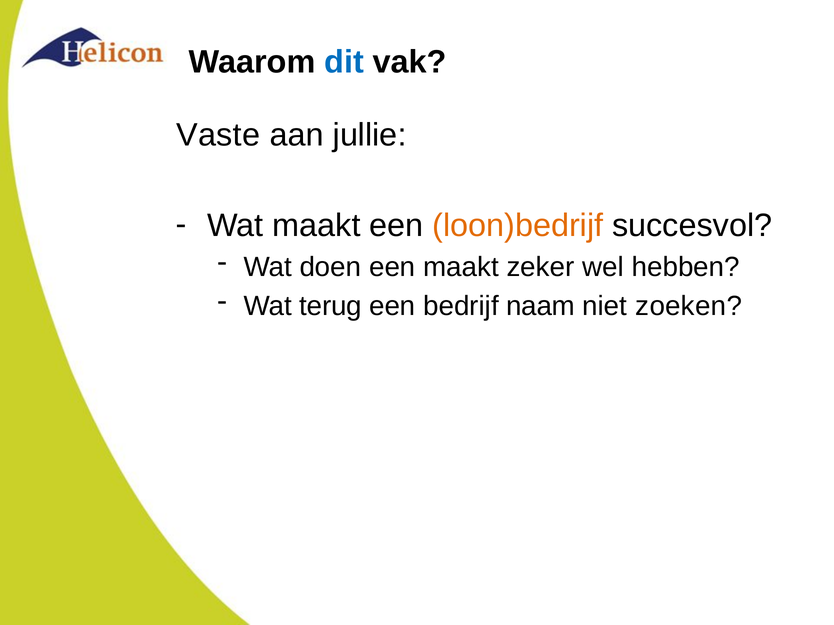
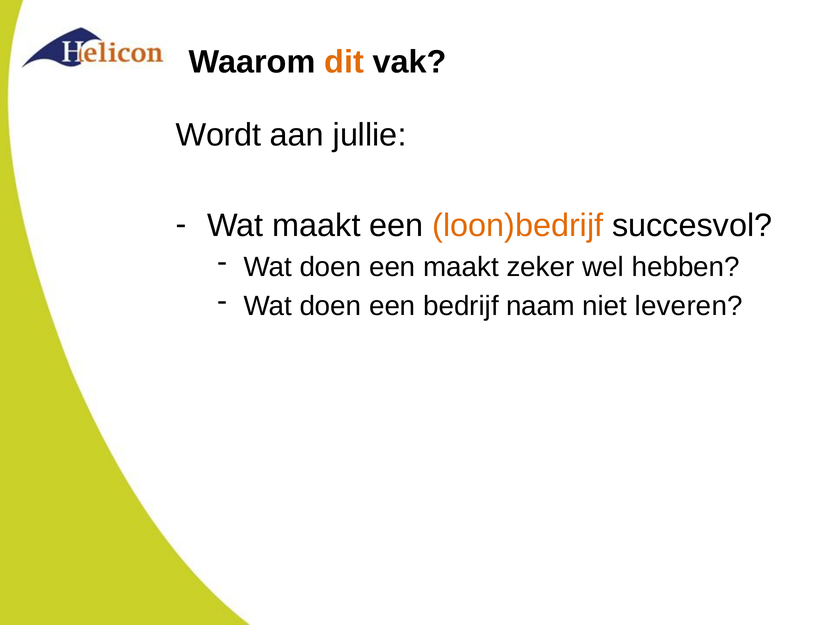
dit colour: blue -> orange (344, 62)
Vaste: Vaste -> Wordt (218, 135)
terug: terug -> doen (330, 306)
zoeken: zoeken -> leveren (689, 306)
